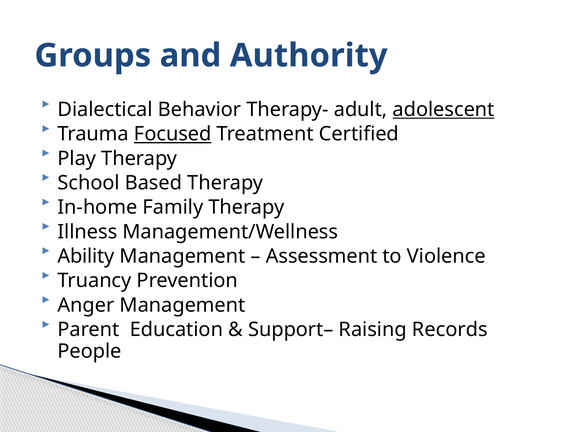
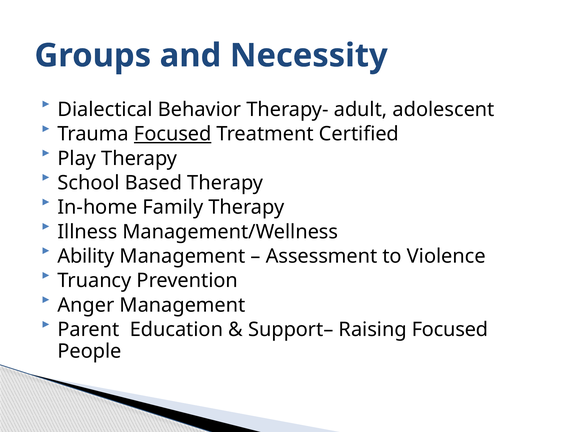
Authority: Authority -> Necessity (309, 56)
adolescent underline: present -> none (444, 110)
Raising Records: Records -> Focused (450, 330)
